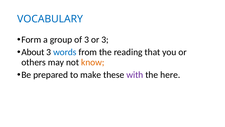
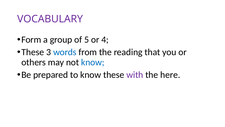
VOCABULARY colour: blue -> purple (50, 19)
of 3: 3 -> 5 (87, 40)
or 3: 3 -> 4 (105, 40)
About: About -> These (33, 52)
know colour: orange -> blue (93, 62)
to make: make -> know (91, 75)
